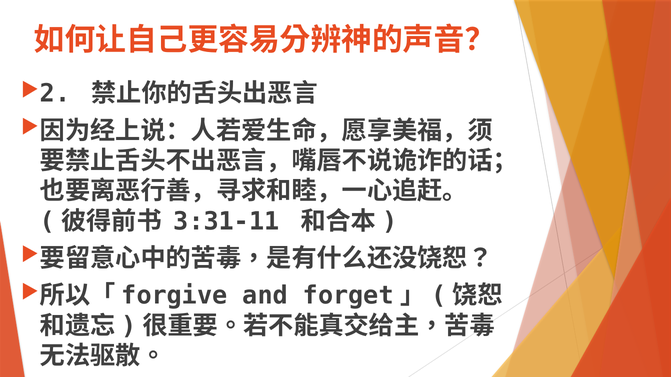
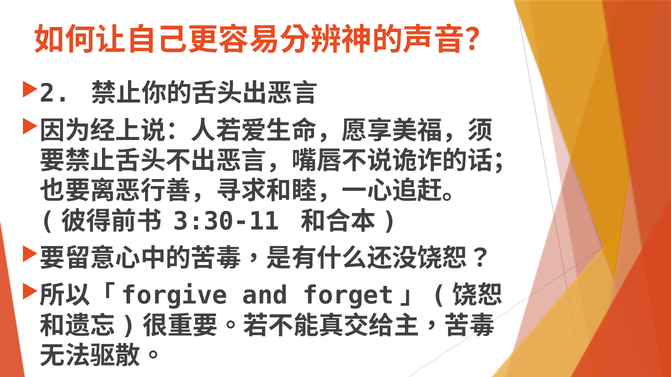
3:31-11: 3:31-11 -> 3:30-11 (226, 222)
